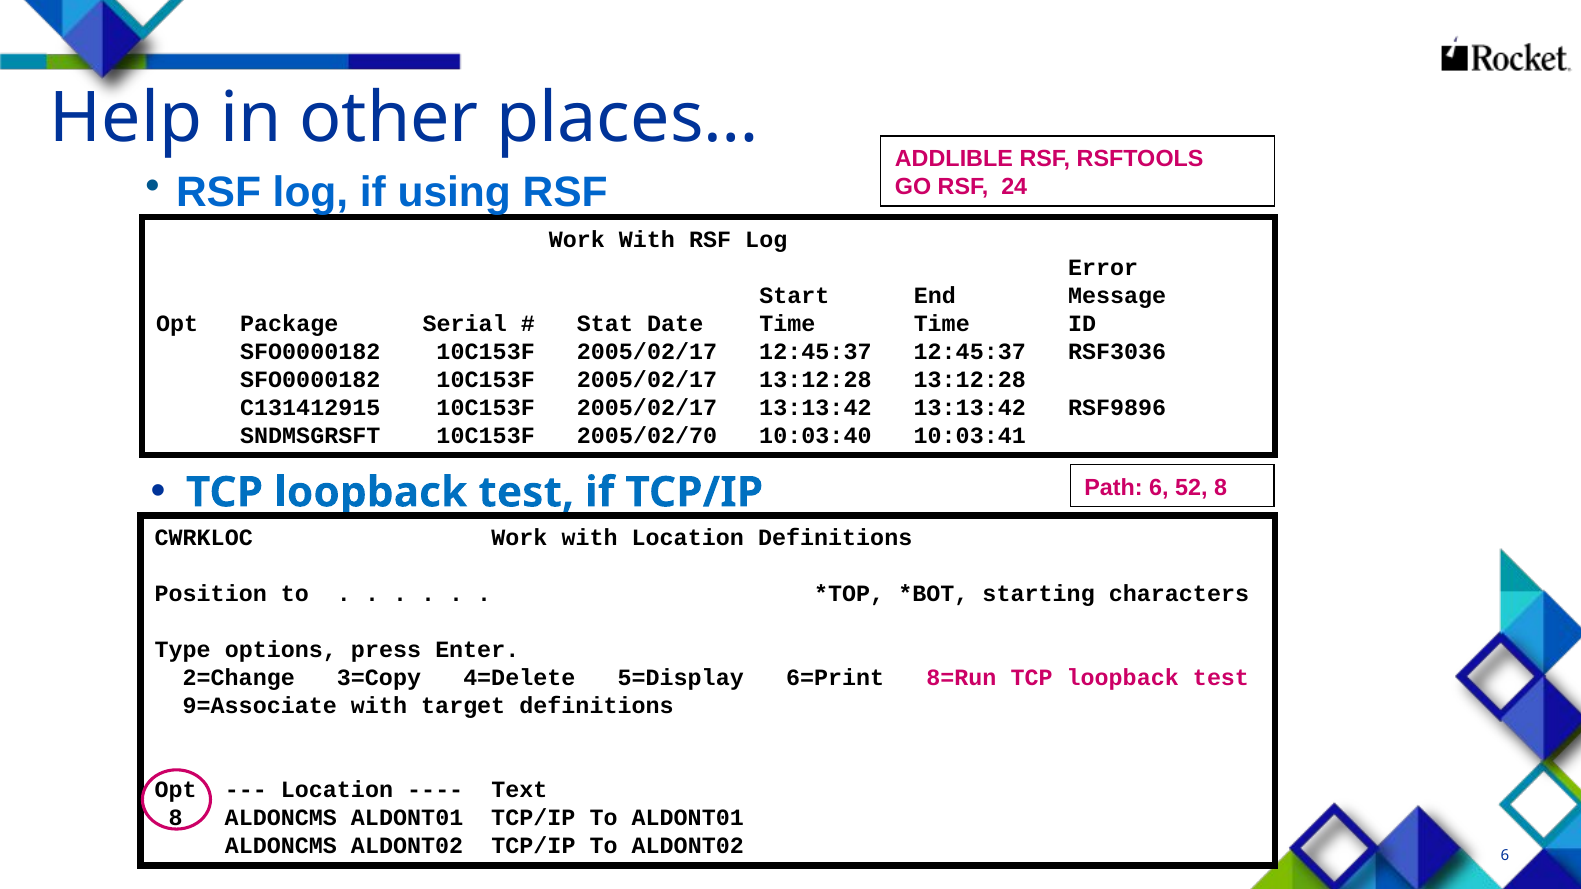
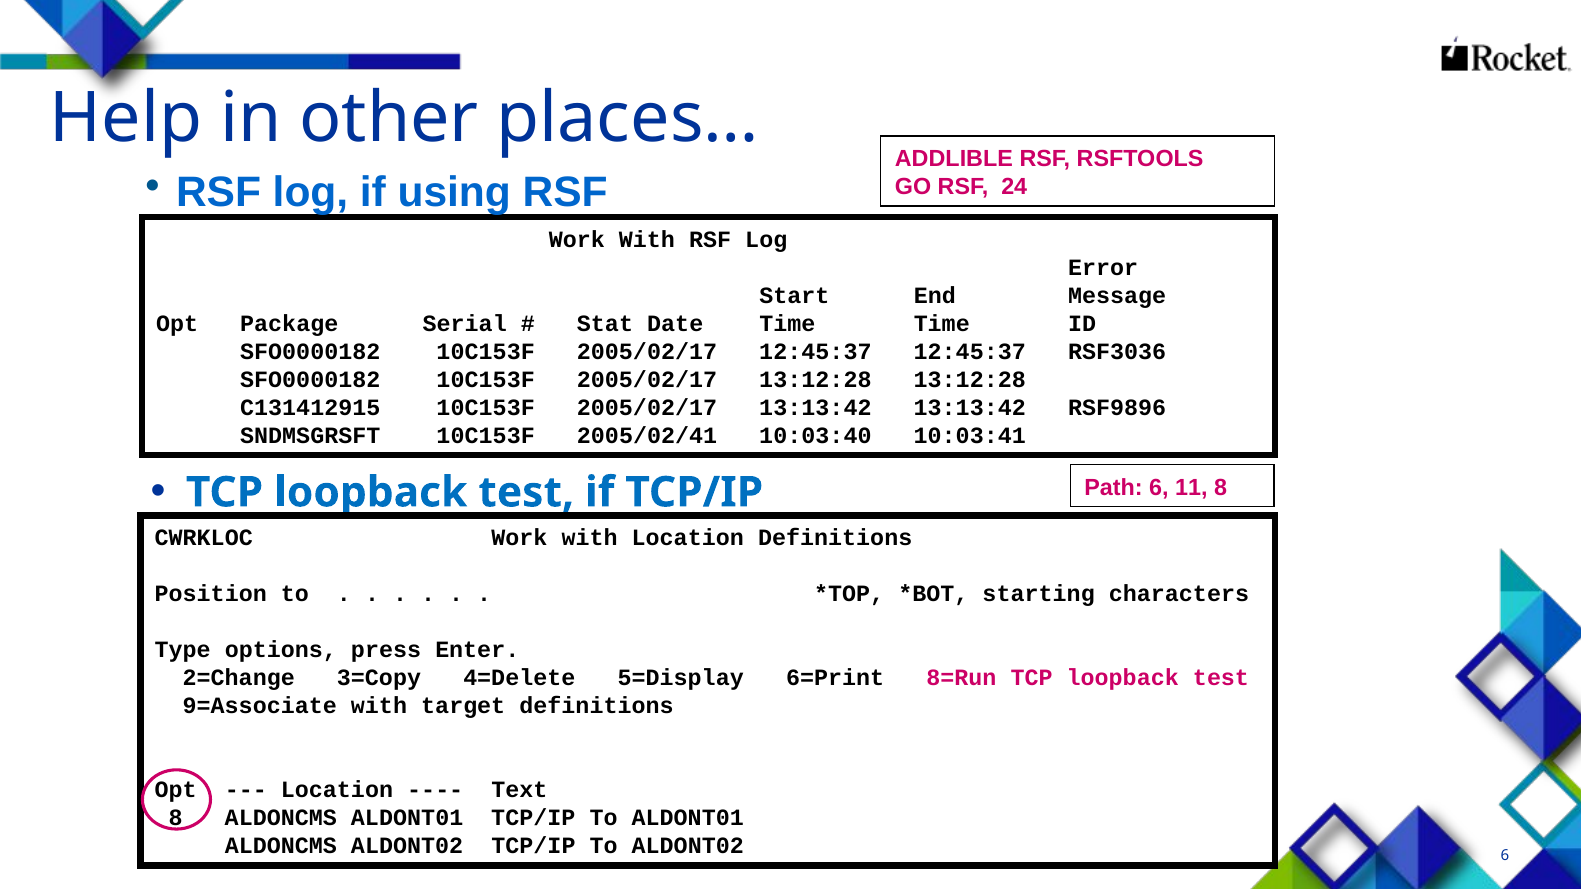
2005/02/70: 2005/02/70 -> 2005/02/41 (647, 436)
52: 52 -> 11 (1191, 487)
